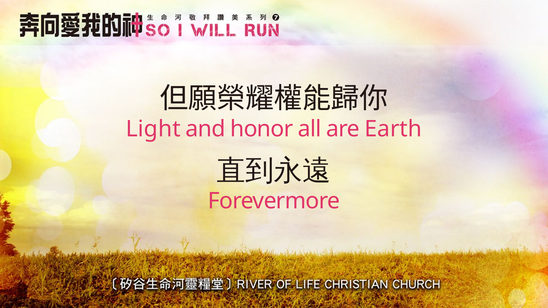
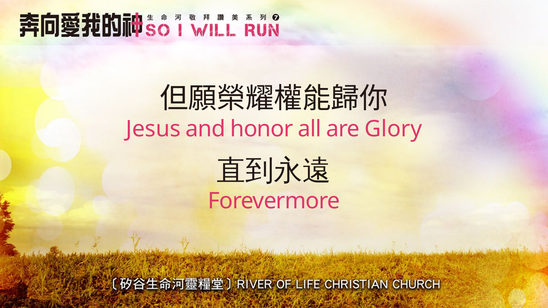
Light: Light -> Jesus (153, 129)
Earth: Earth -> Glory (393, 129)
